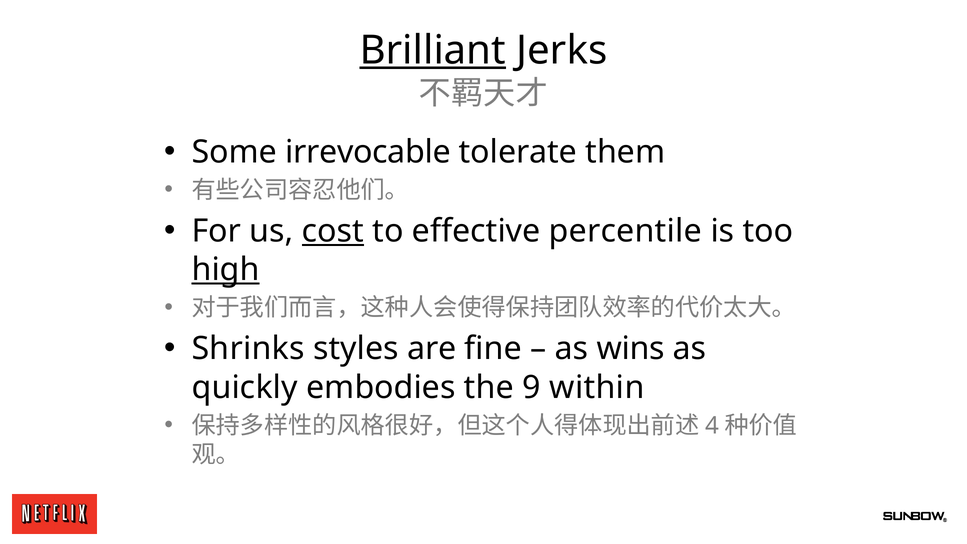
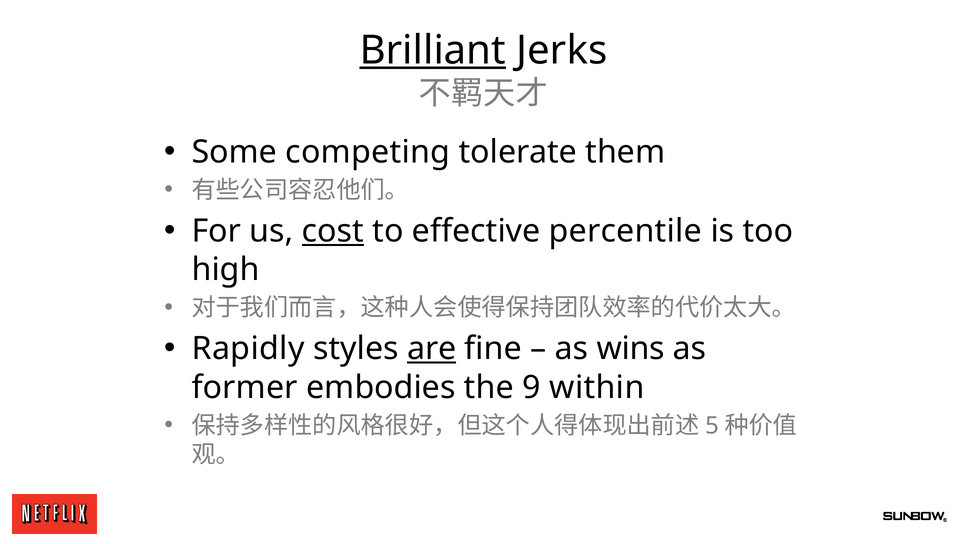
irrevocable: irrevocable -> competing (368, 152)
high underline: present -> none (226, 270)
Shrinks: Shrinks -> Rapidly (248, 349)
are underline: none -> present (432, 349)
quickly: quickly -> former (245, 387)
4: 4 -> 5 (712, 426)
